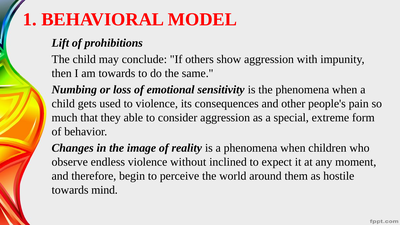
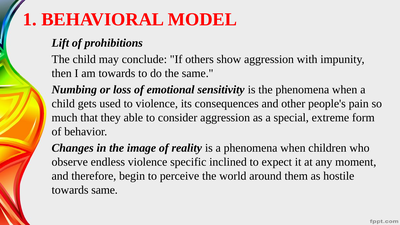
without: without -> specific (188, 162)
towards mind: mind -> same (105, 190)
